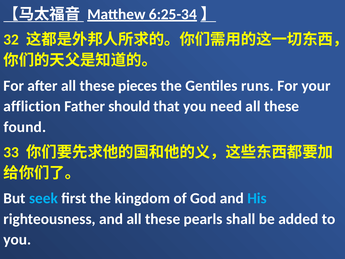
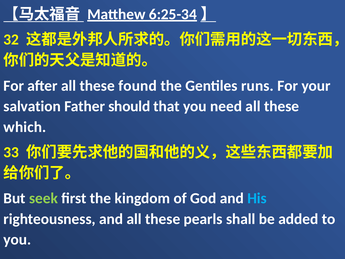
pieces: pieces -> found (138, 86)
affliction: affliction -> salvation (32, 106)
found: found -> which (25, 127)
seek colour: light blue -> light green (43, 198)
